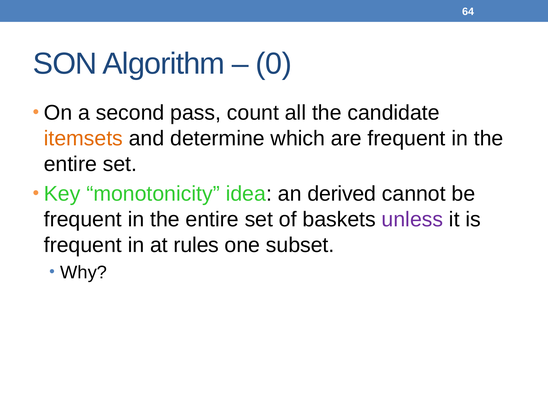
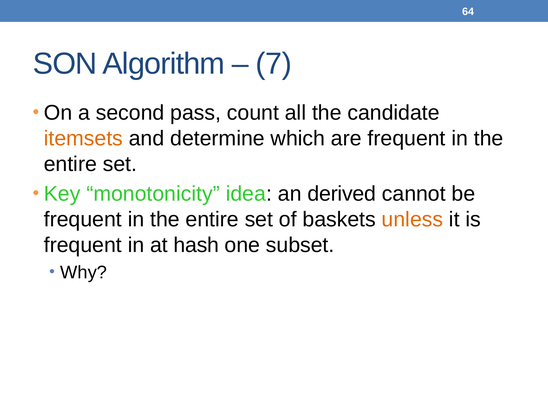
0: 0 -> 7 (274, 64)
unless colour: purple -> orange (412, 220)
rules: rules -> hash (196, 245)
